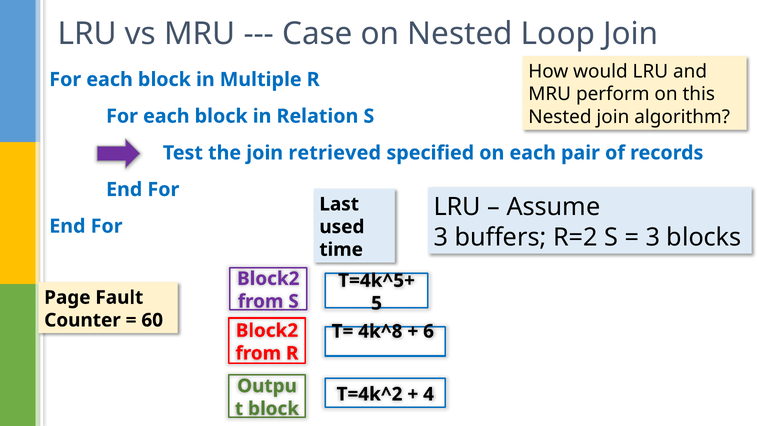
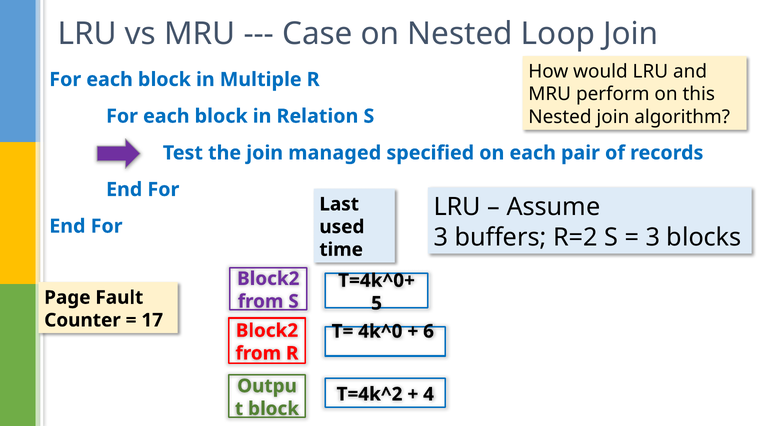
retrieved: retrieved -> managed (335, 153)
T=4k^5+: T=4k^5+ -> T=4k^0+ (377, 280)
60: 60 -> 17 (152, 320)
4k^8: 4k^8 -> 4k^0 (380, 331)
